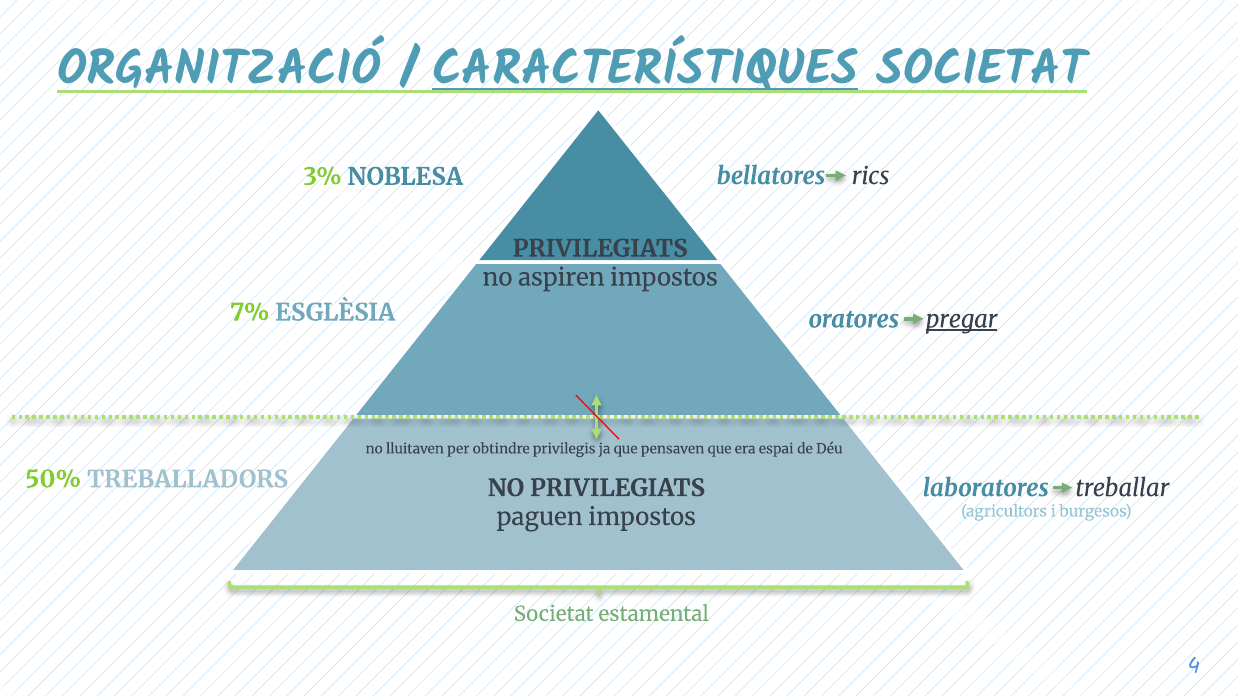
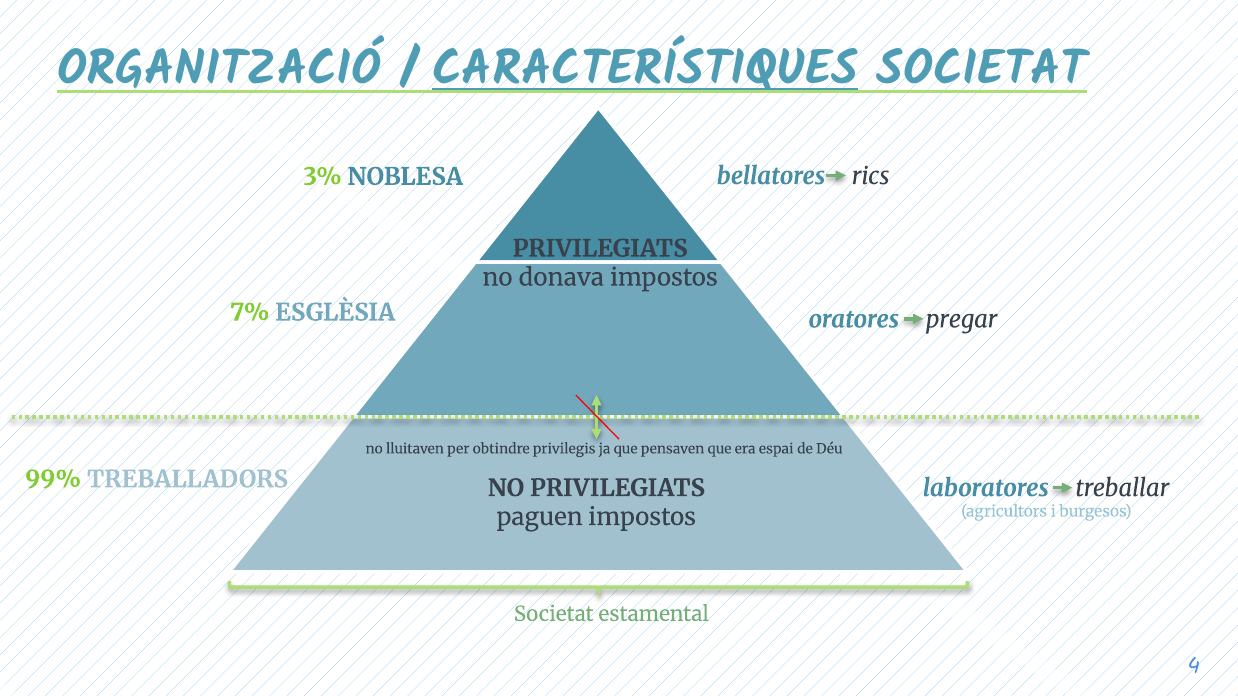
aspiren: aspiren -> donava (561, 278)
pregar underline: present -> none (962, 320)
50%: 50% -> 99% (53, 480)
